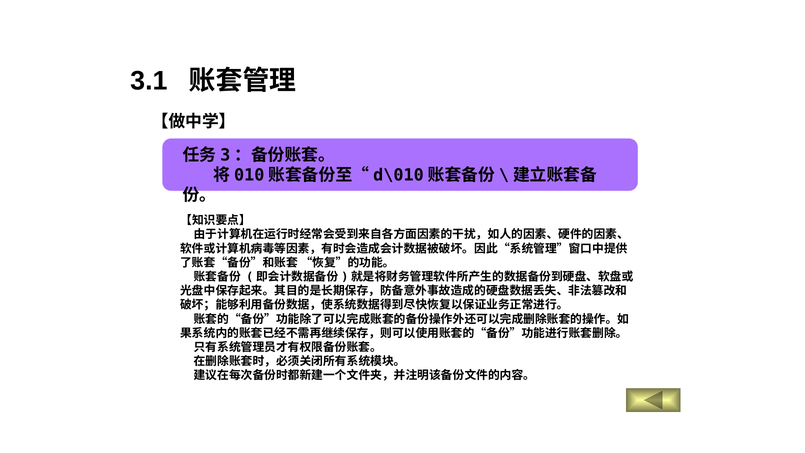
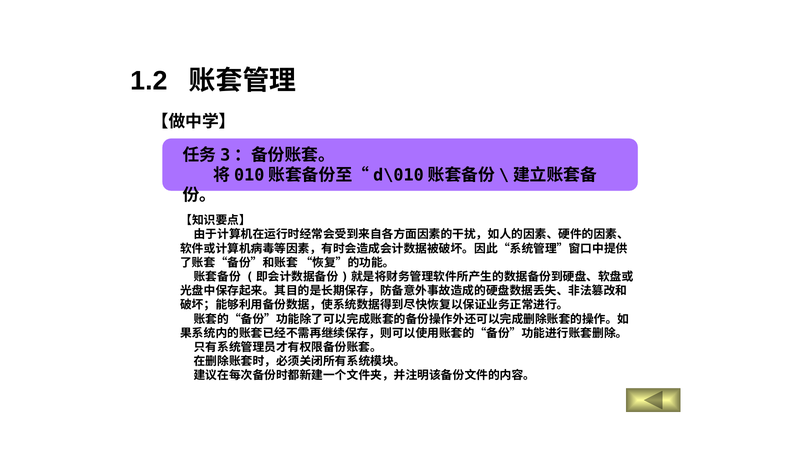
3.1: 3.1 -> 1.2 (149, 81)
